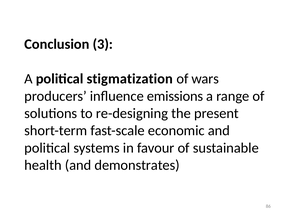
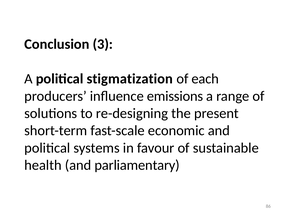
wars: wars -> each (205, 79)
demonstrates: demonstrates -> parliamentary (137, 165)
